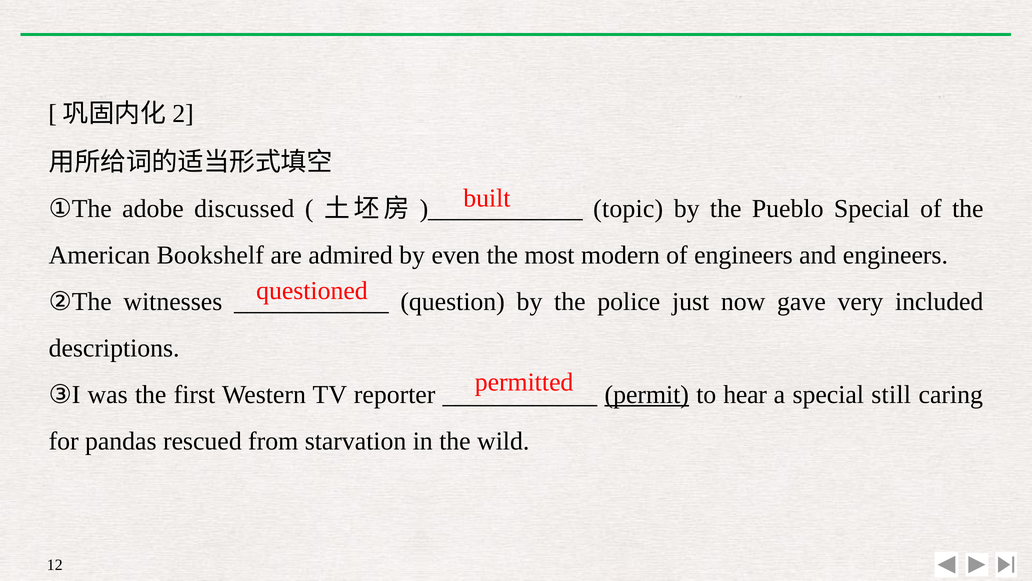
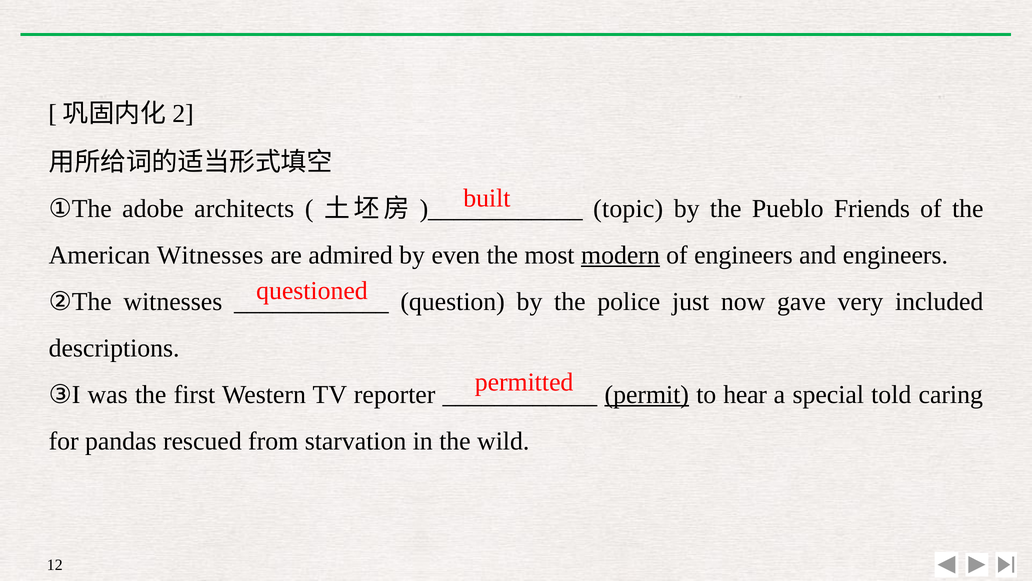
discussed: discussed -> architects (244, 209)
Pueblo Special: Special -> Friends (872, 209)
American Bookshelf: Bookshelf -> Witnesses (210, 255)
modern underline: none -> present (620, 255)
still: still -> told (891, 394)
